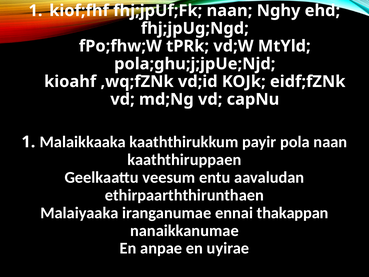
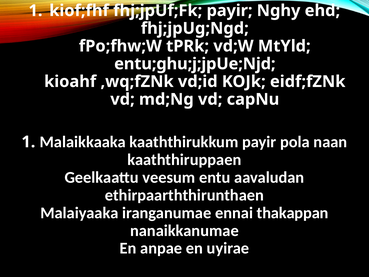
fhj;jpUf;Fk naan: naan -> payir (230, 11)
pola;ghu;j;jpUe;Njd: pola;ghu;j;jpUe;Njd -> entu;ghu;j;jpUe;Njd (195, 64)
